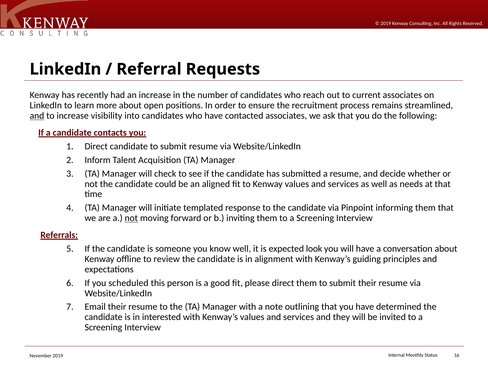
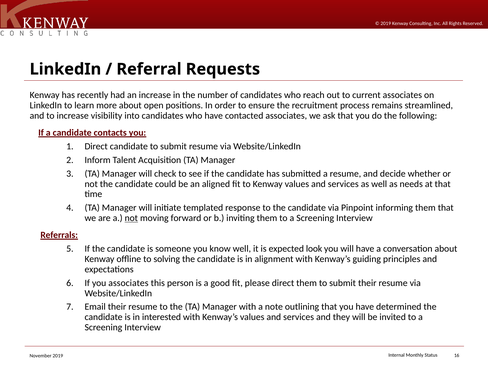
and underline: present -> none (37, 116)
review: review -> solving (167, 259)
you scheduled: scheduled -> associates (128, 283)
